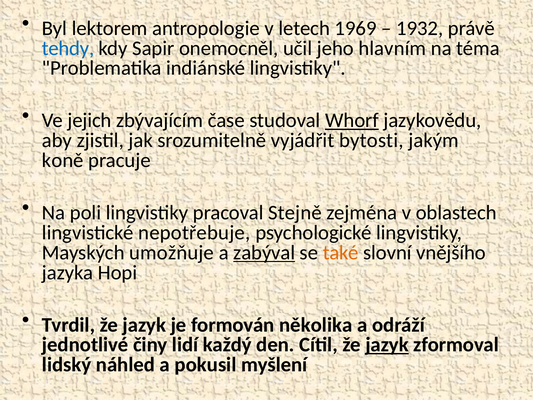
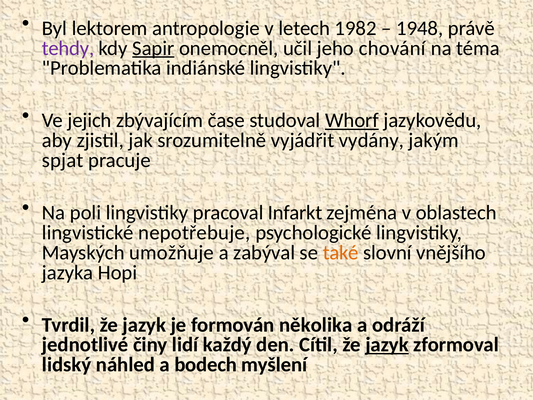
1969: 1969 -> 1982 (356, 28)
1932: 1932 -> 1948 (420, 28)
tehdy colour: blue -> purple (68, 48)
Sapir underline: none -> present (153, 48)
hlavním: hlavním -> chování (392, 48)
bytosti: bytosti -> vydány (371, 140)
koně: koně -> spjat (63, 160)
Stejně: Stejně -> Infarkt (295, 213)
zabýval underline: present -> none (264, 252)
pokusil: pokusil -> bodech (206, 365)
